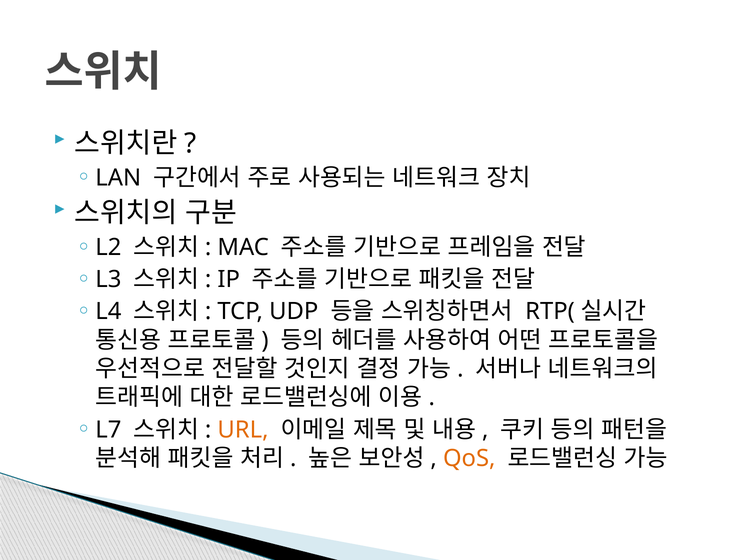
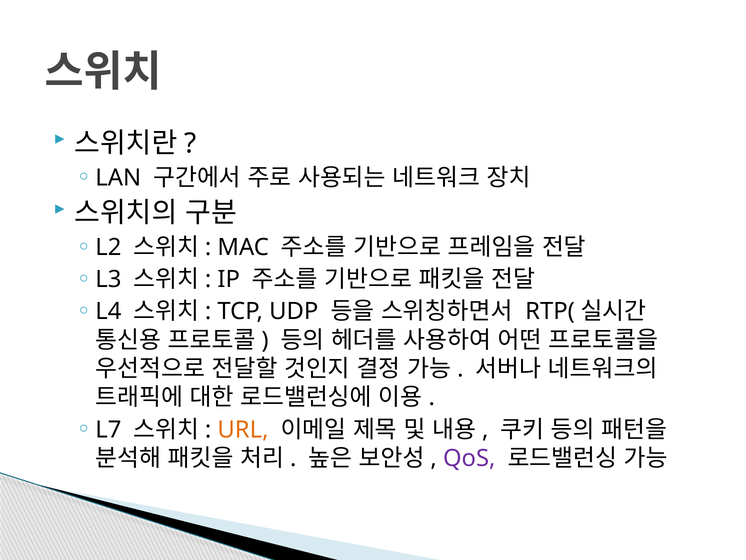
QoS colour: orange -> purple (469, 458)
